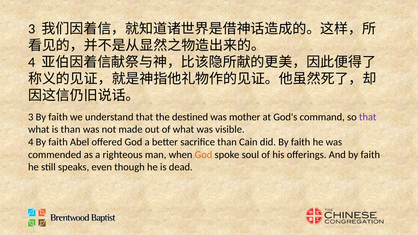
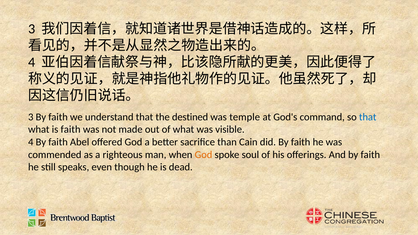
mother: mother -> temple (245, 117)
that colour: purple -> blue (368, 117)
is than: than -> faith (71, 130)
